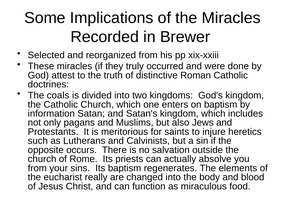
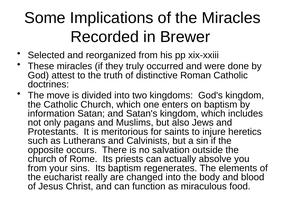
coals: coals -> move (58, 96)
